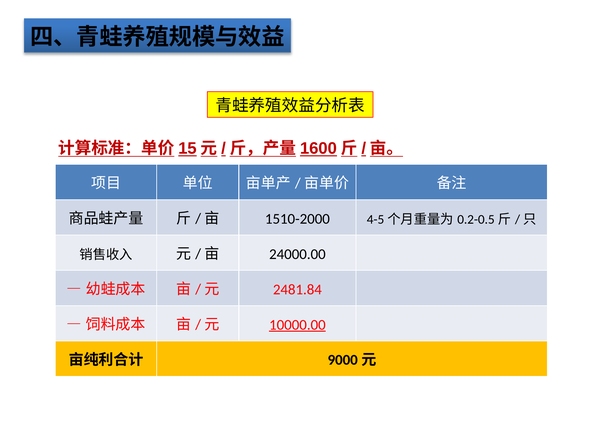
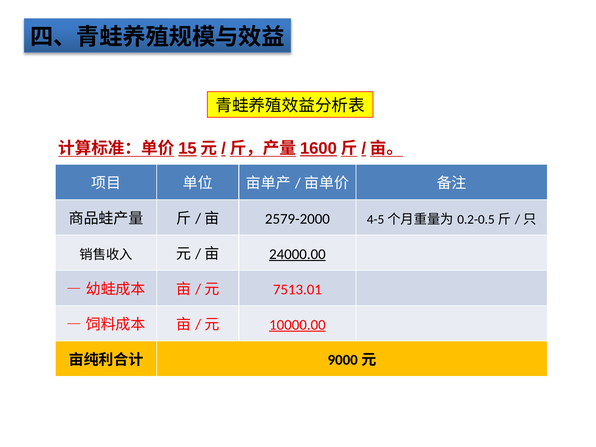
1510-2000: 1510-2000 -> 2579-2000 (297, 219)
24000.00 underline: none -> present (297, 254)
2481.84: 2481.84 -> 7513.01 (297, 289)
